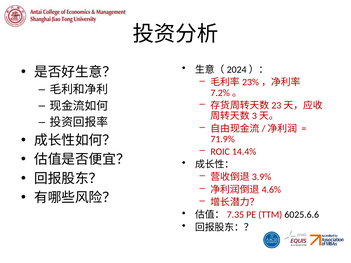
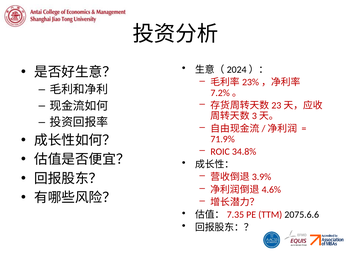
14.4%: 14.4% -> 34.8% (244, 152)
6025.6.6: 6025.6.6 -> 2075.6.6 (302, 215)
